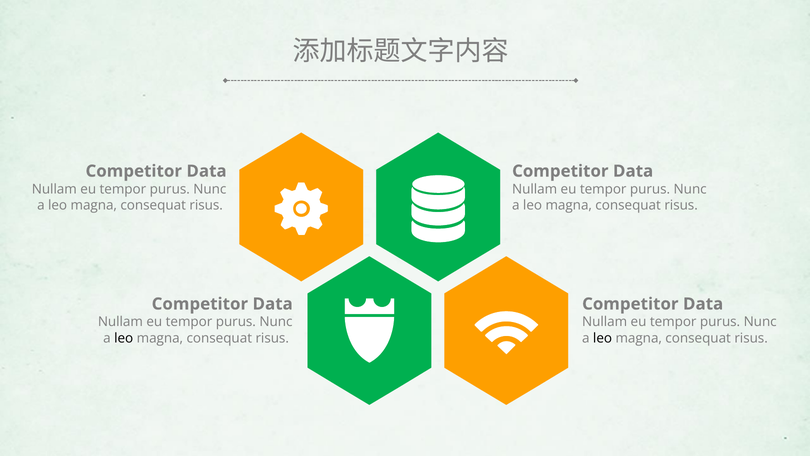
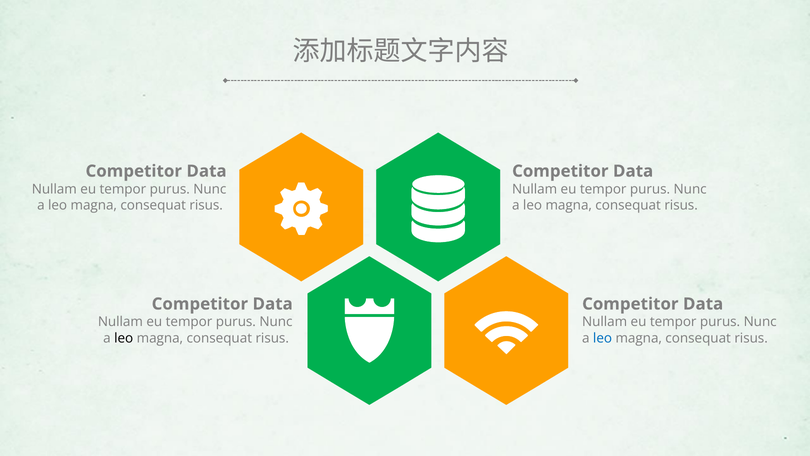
leo colour: black -> blue (603, 338)
